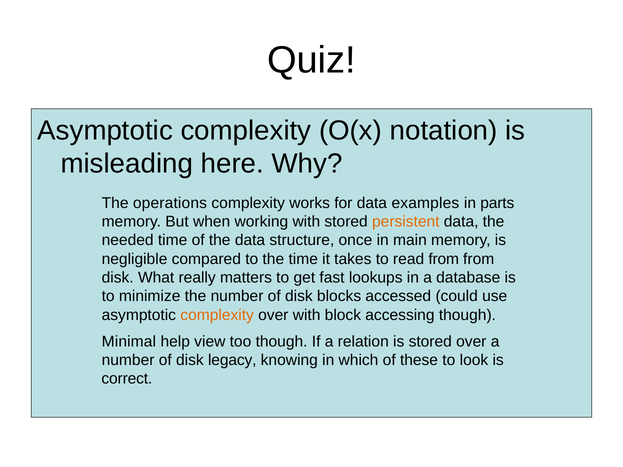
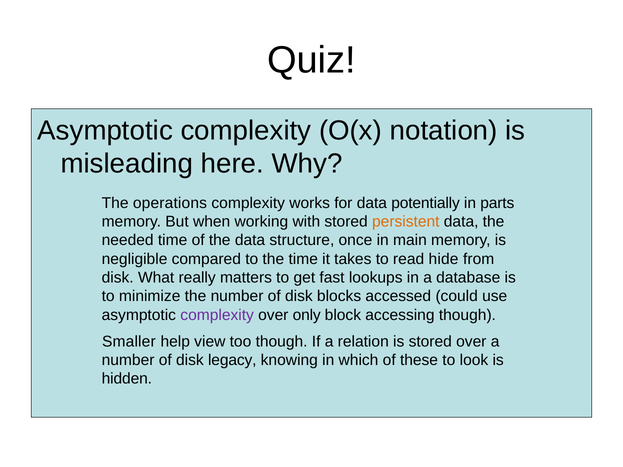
examples: examples -> potentially (426, 203)
read from: from -> hide (444, 259)
complexity colour: orange -> purple (217, 315)
over with: with -> only (307, 315)
Minimal: Minimal -> Smaller (129, 342)
correct: correct -> hidden (127, 379)
